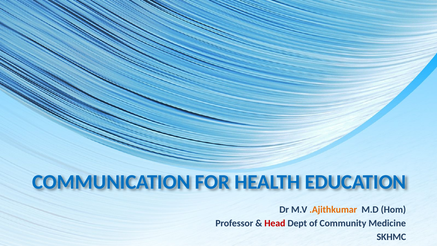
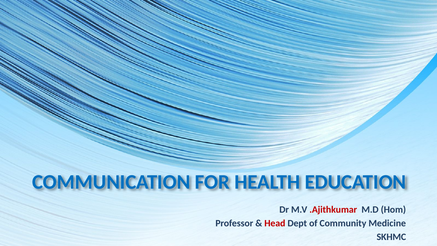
.Ajithkumar colour: orange -> red (333, 210)
